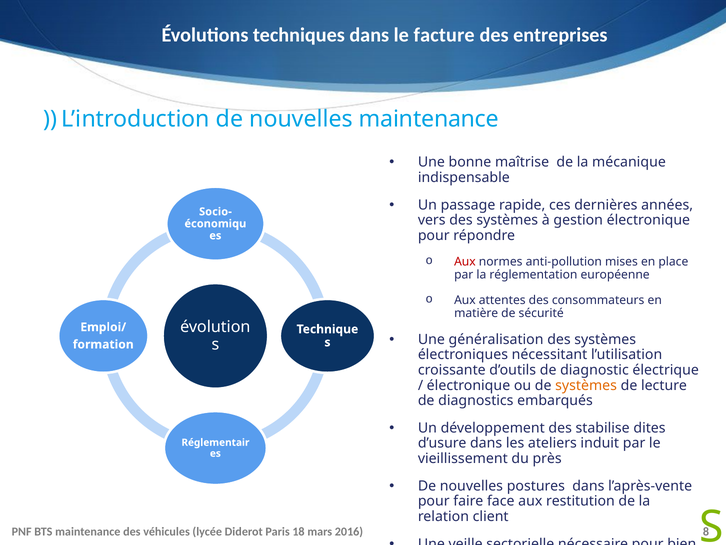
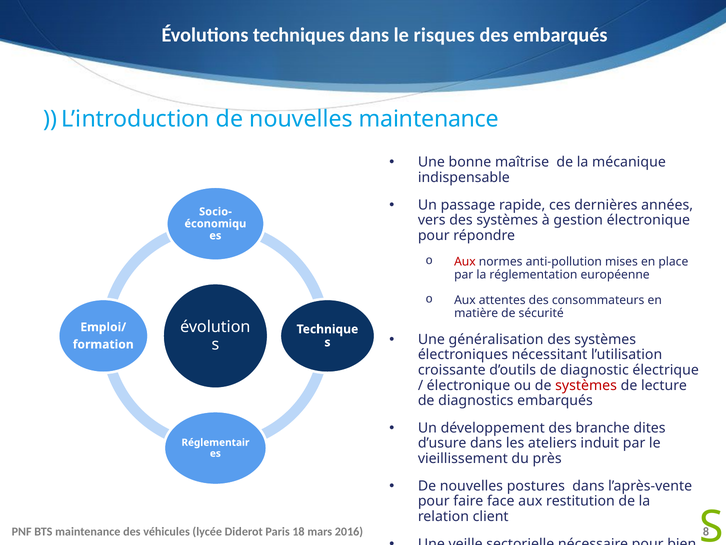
facture: facture -> risques (444, 35)
des entreprises: entreprises -> embarqués (560, 35)
systèmes colour: orange -> red (586, 385)
stabilise: stabilise -> branche (603, 428)
